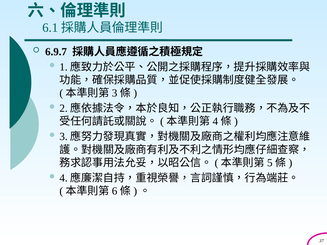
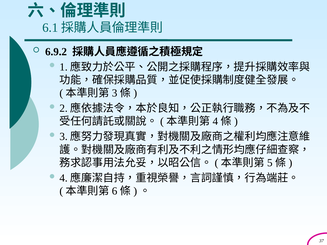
6.9.7: 6.9.7 -> 6.9.2 (56, 52)
